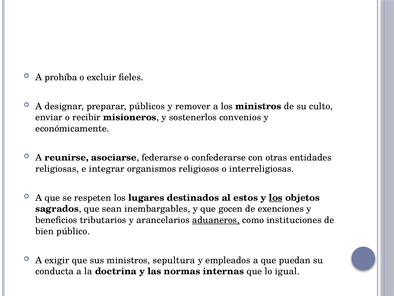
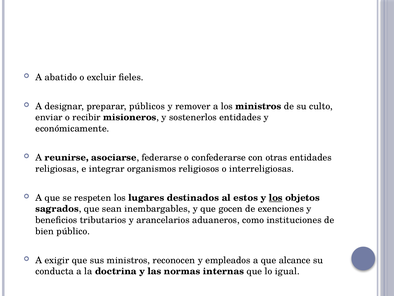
prohíba: prohíba -> abatido (61, 77)
sostenerlos convenios: convenios -> entidades (240, 117)
aduaneros underline: present -> none (216, 220)
sepultura: sepultura -> reconocen (174, 260)
puedan: puedan -> alcance (295, 260)
